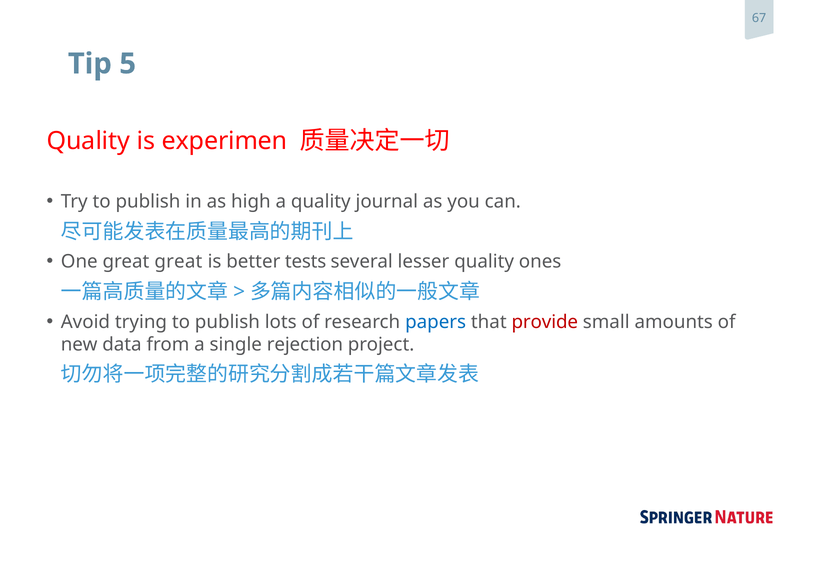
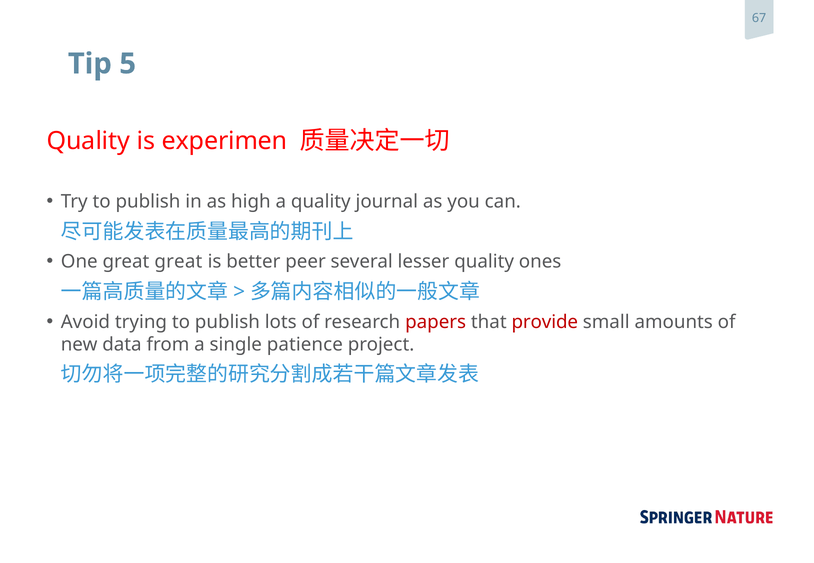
tests: tests -> peer (306, 262)
papers colour: blue -> red (436, 322)
rejection: rejection -> patience (305, 345)
